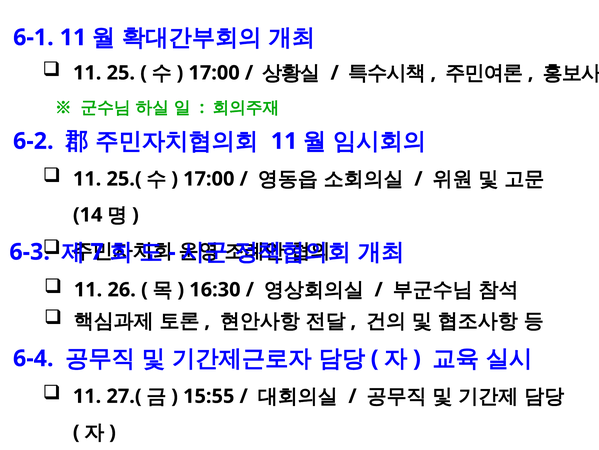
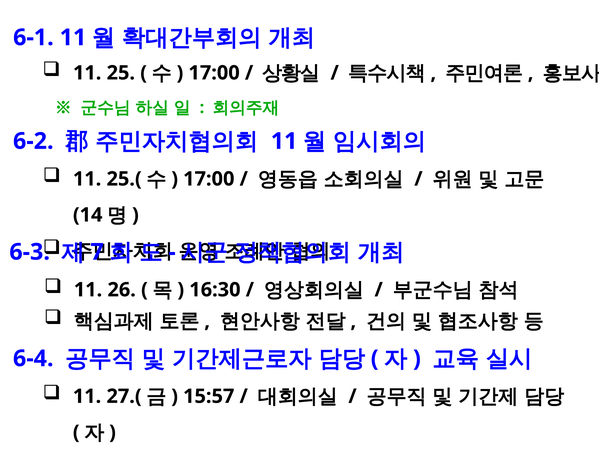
15:55: 15:55 -> 15:57 (209, 396)
